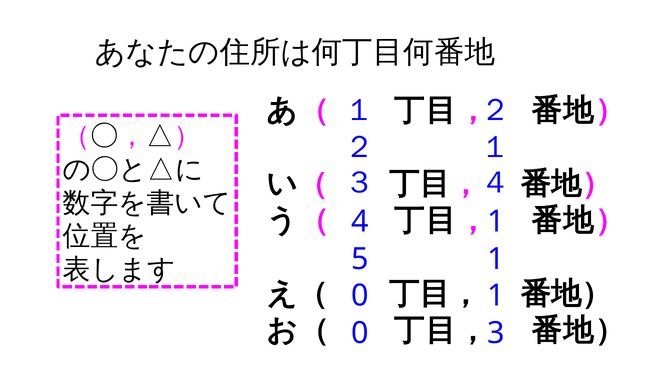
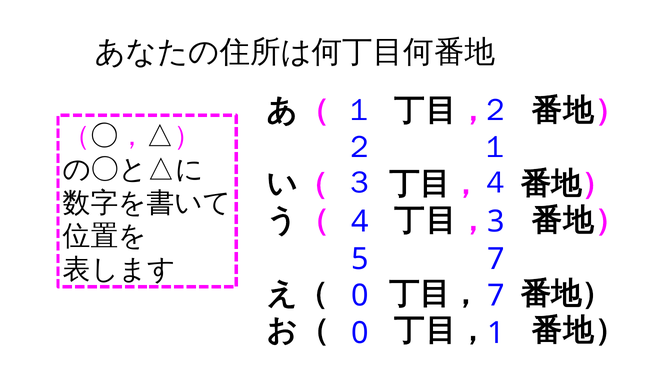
4 1: 1 -> 3 (496, 221)
5 1: 1 -> 7 (496, 259)
0 1: 1 -> 7 (496, 295)
3: 3 -> 1 (496, 333)
